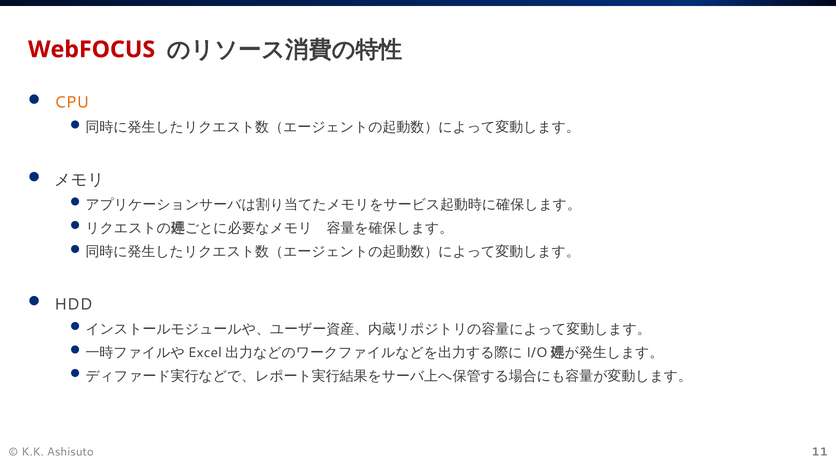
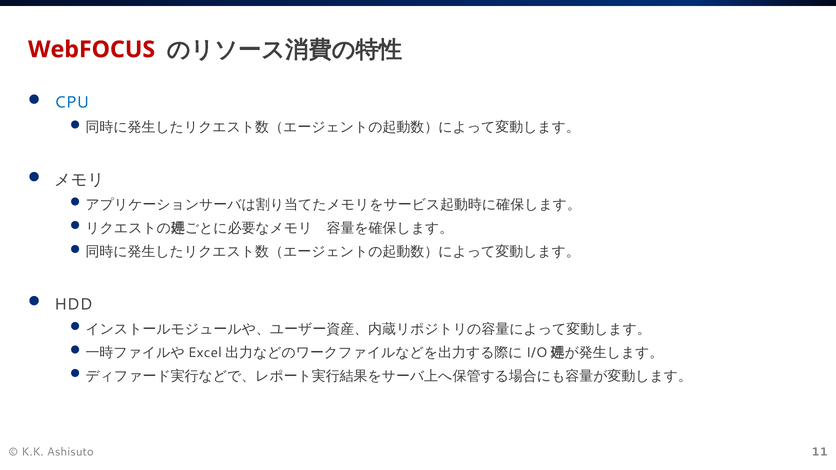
CPU colour: orange -> blue (72, 103)
